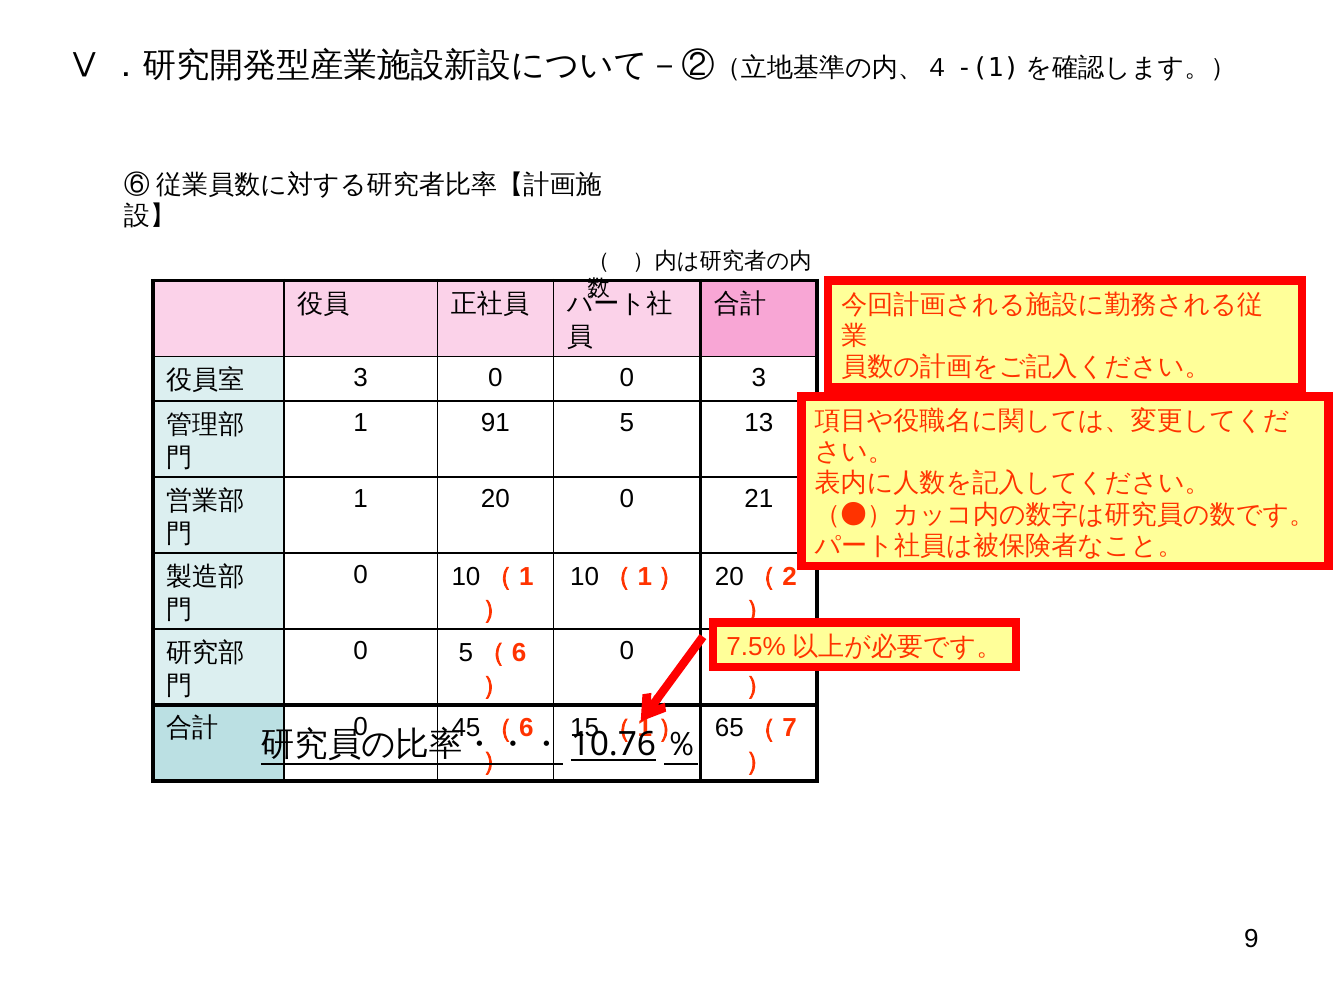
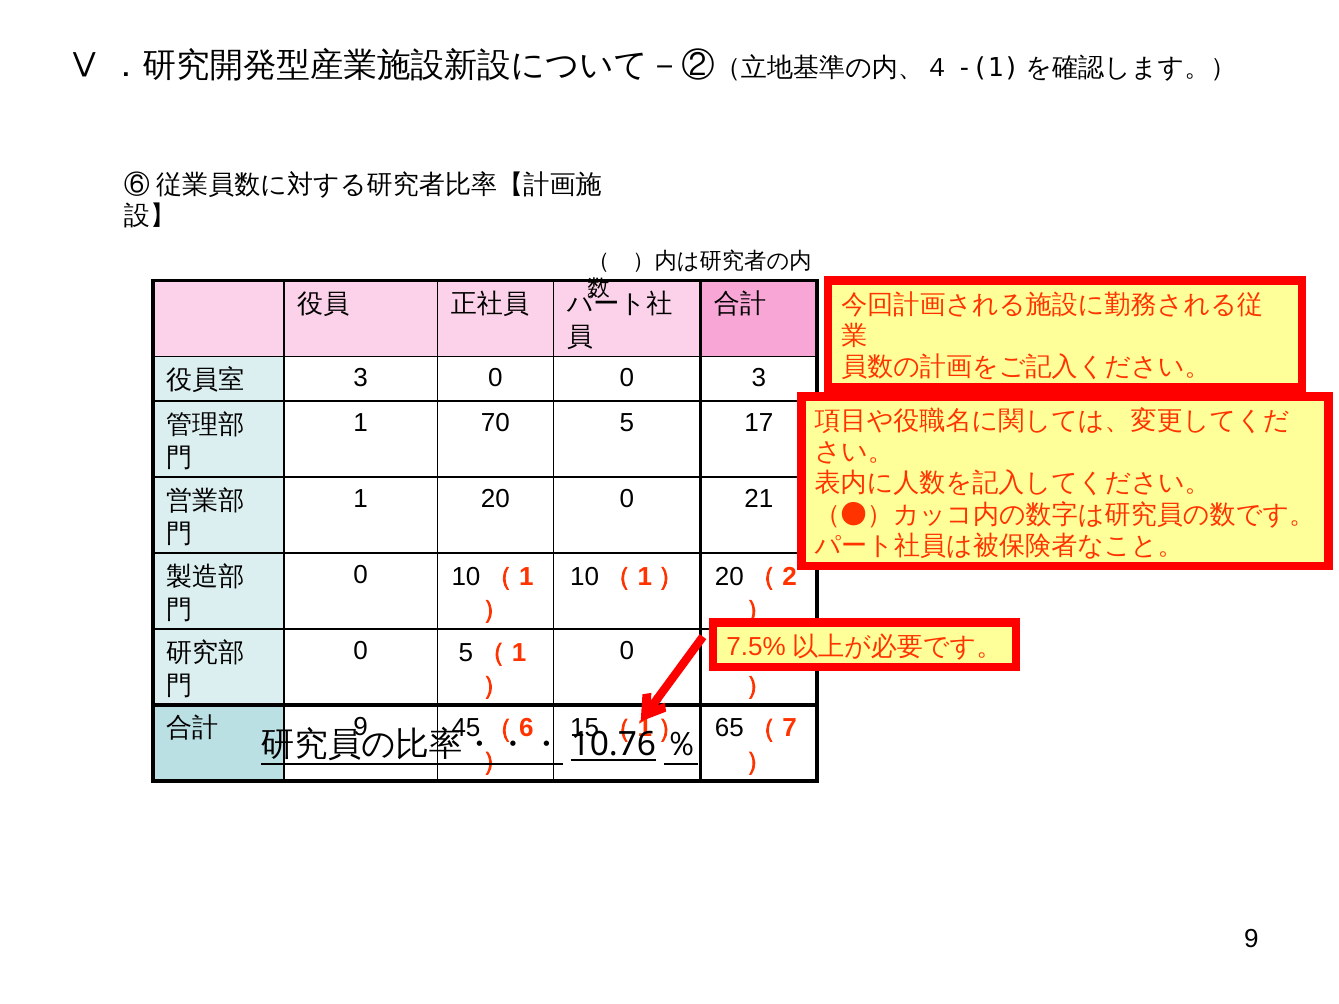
91: 91 -> 70 (495, 423)
13: 13 -> 17 (759, 423)
6: 6 -> 1 (519, 653)
0: 0 -> 9 (361, 727)
